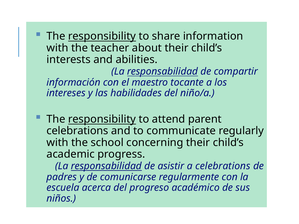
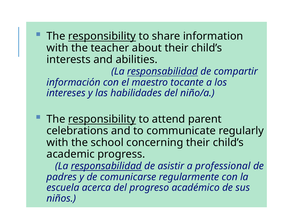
a celebrations: celebrations -> professional (223, 166)
